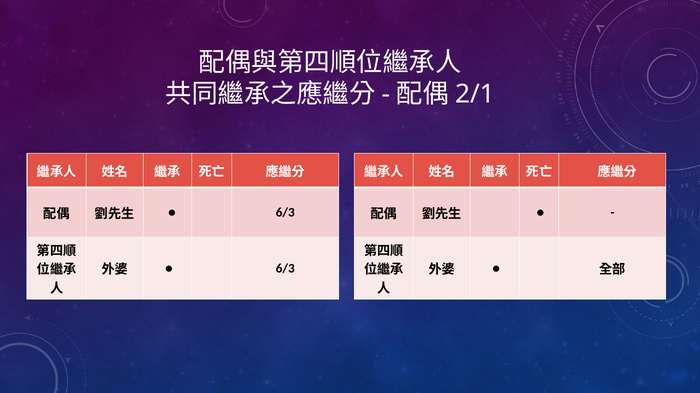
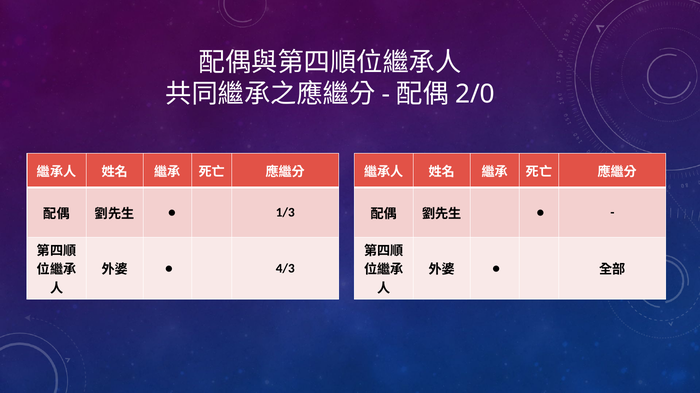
2/1: 2/1 -> 2/0 (475, 94)
6/3: 6/3 -> 1/3 (285, 213)
6/3: 6/3 -> 4/3 (285, 269)
